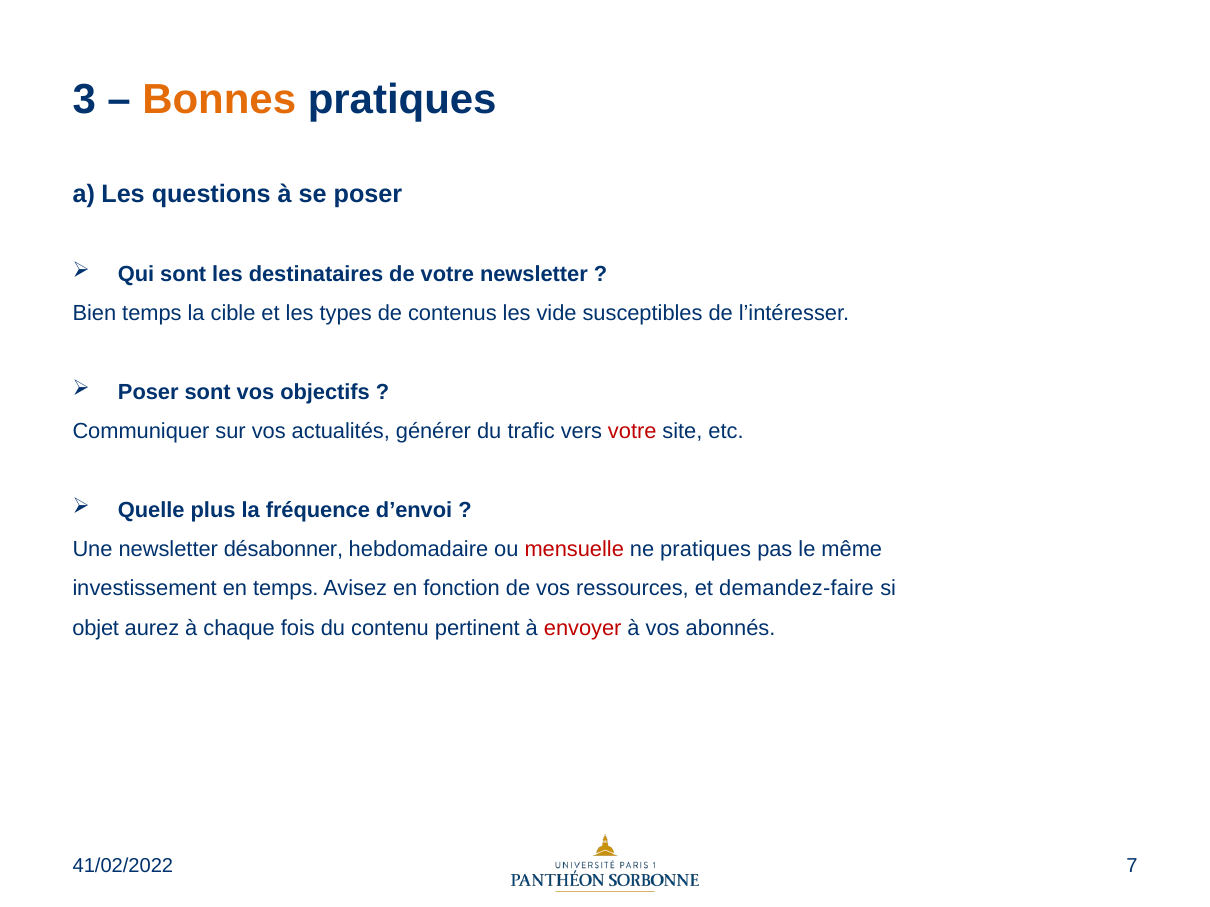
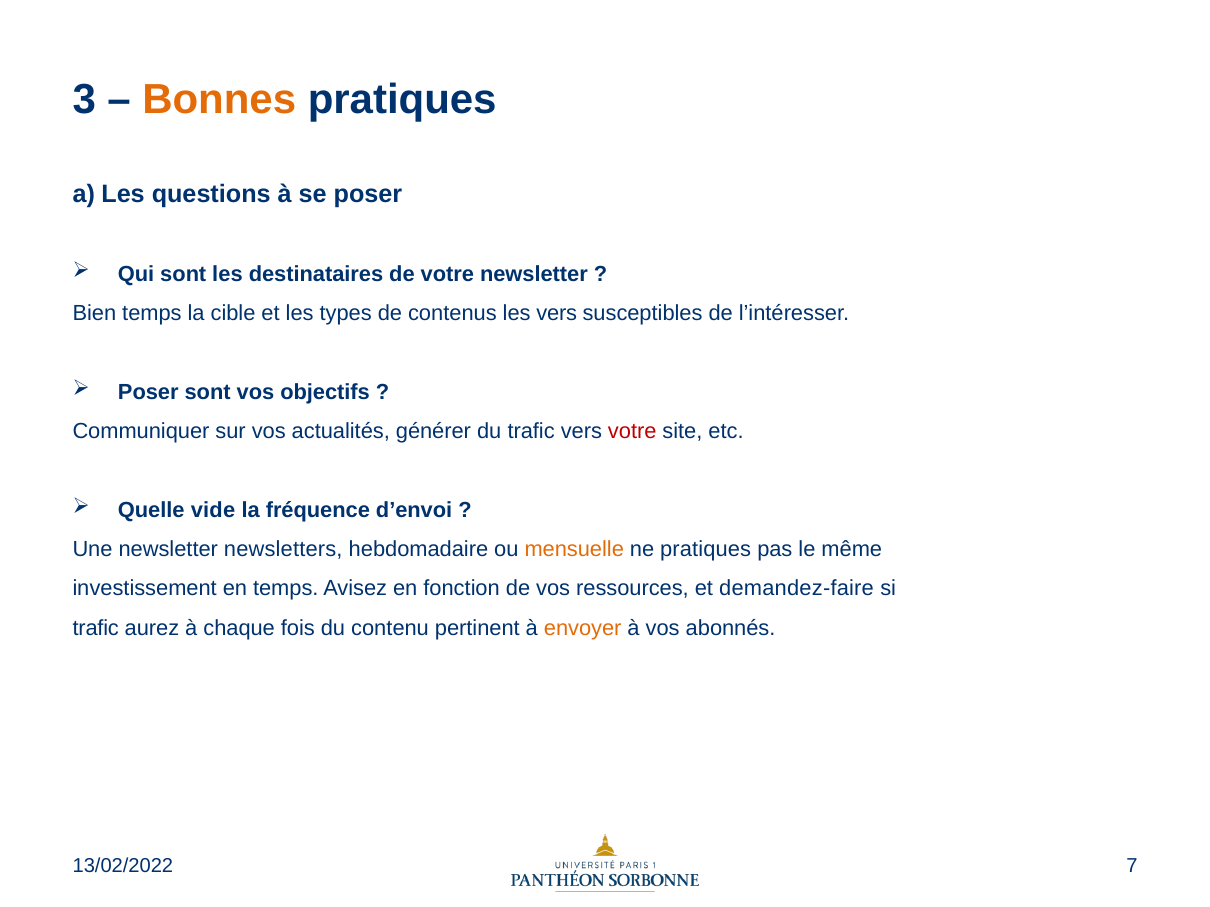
les vide: vide -> vers (557, 314)
plus: plus -> vide (213, 510)
désabonner: désabonner -> newsletters (283, 550)
mensuelle colour: red -> orange (574, 550)
objet: objet -> trafic (96, 628)
envoyer colour: red -> orange (583, 628)
41/02/2022: 41/02/2022 -> 13/02/2022 (123, 867)
